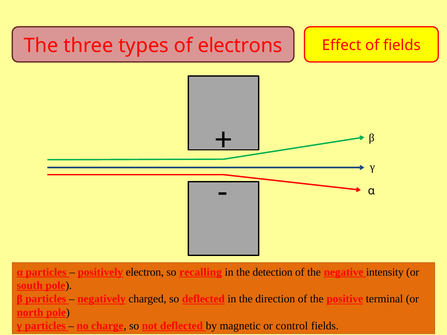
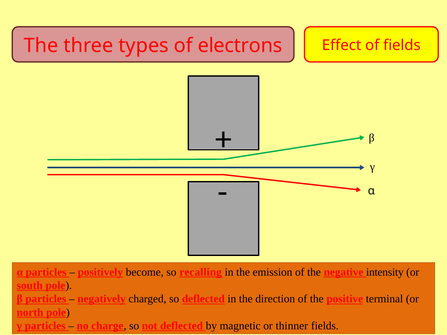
electron: electron -> become (145, 272)
detection: detection -> emission (272, 272)
control: control -> thinner (292, 326)
